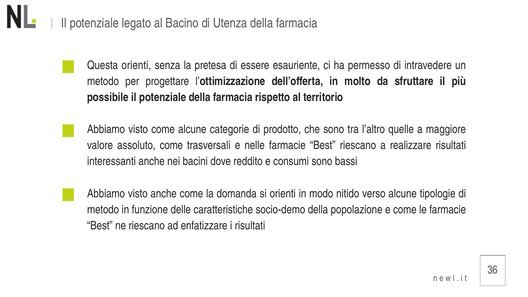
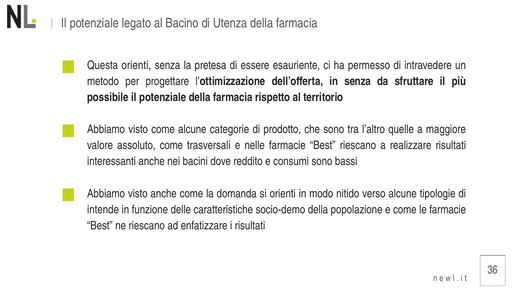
in molto: molto -> senza (358, 81)
metodo: metodo -> intende (103, 210)
